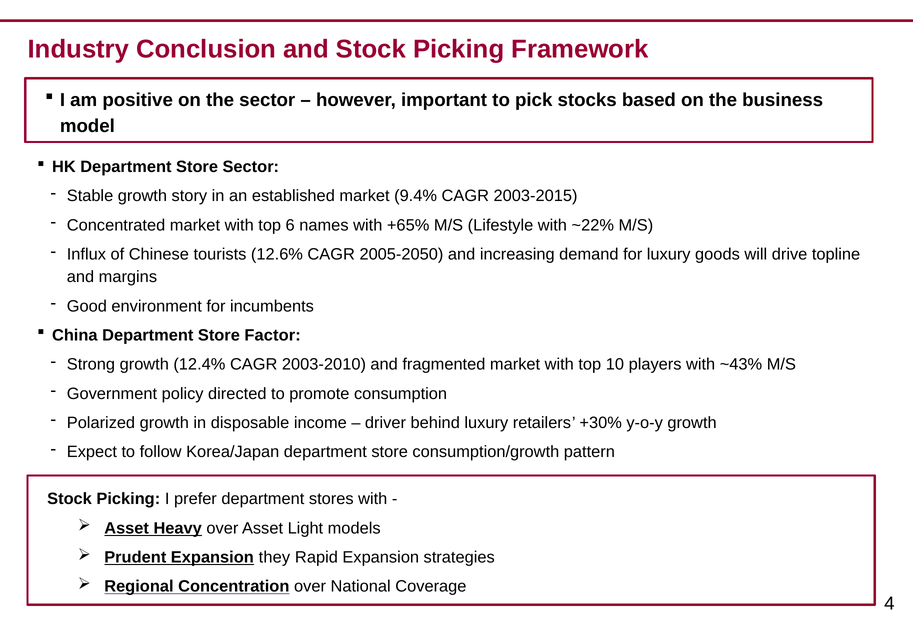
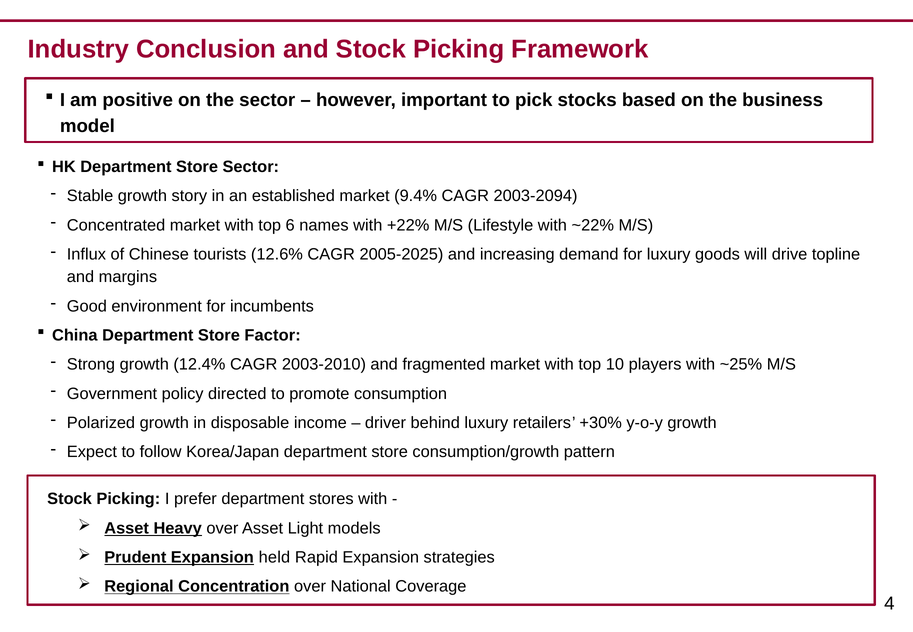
2003-2015: 2003-2015 -> 2003-2094 (536, 196)
+65%: +65% -> +22% (408, 225)
2005-2050: 2005-2050 -> 2005-2025 (401, 254)
~43%: ~43% -> ~25% (741, 364)
they: they -> held (274, 557)
